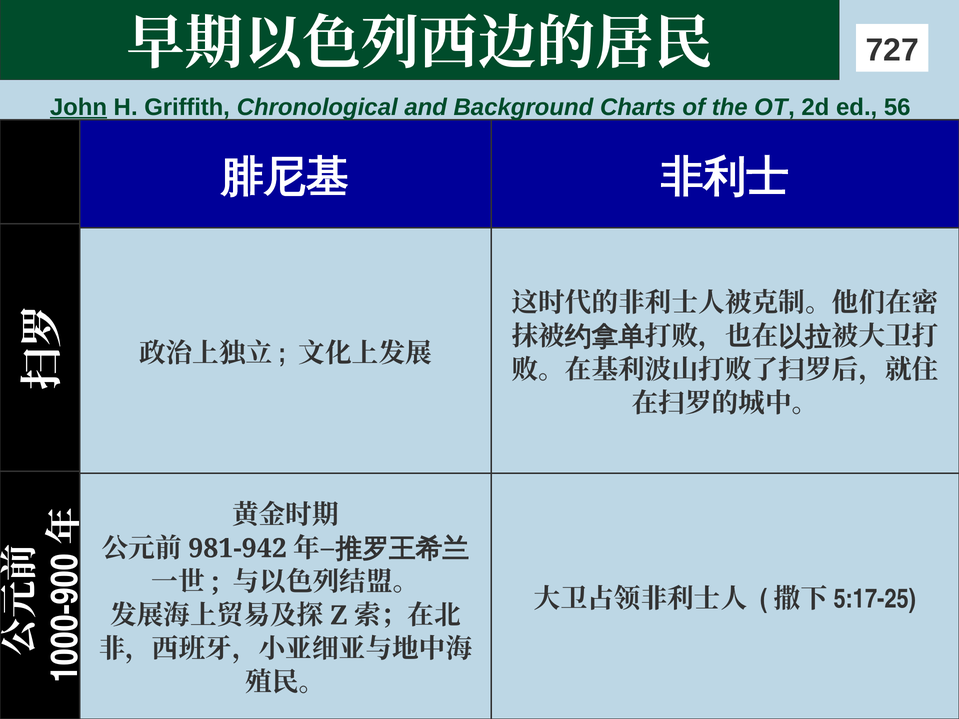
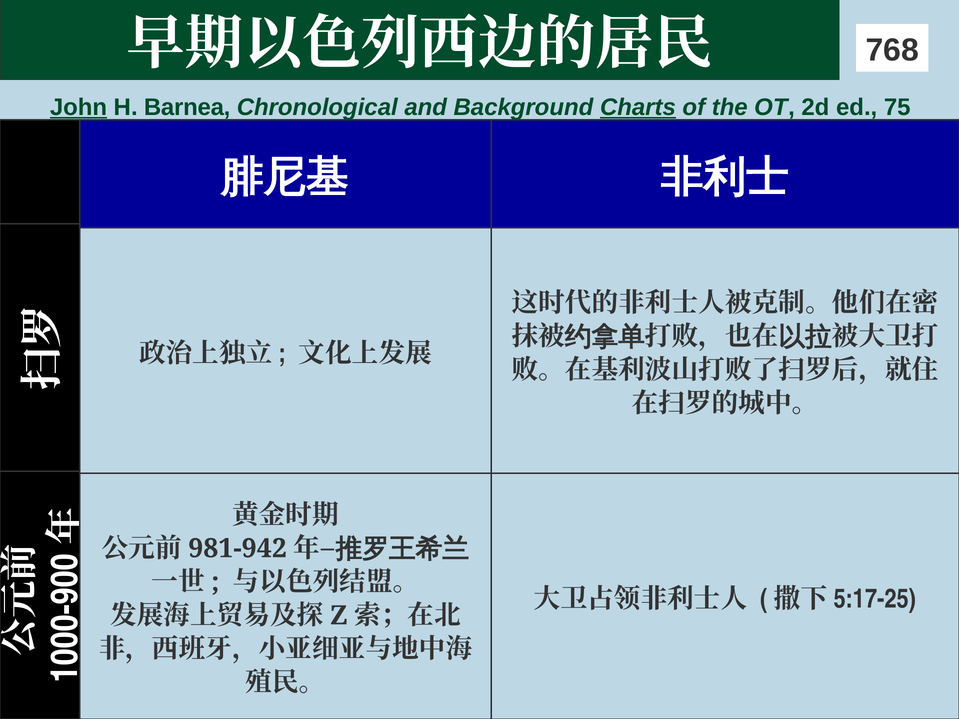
727: 727 -> 768 (892, 50)
Griffith: Griffith -> Barnea (187, 108)
Charts underline: none -> present (638, 108)
56: 56 -> 75 (897, 108)
